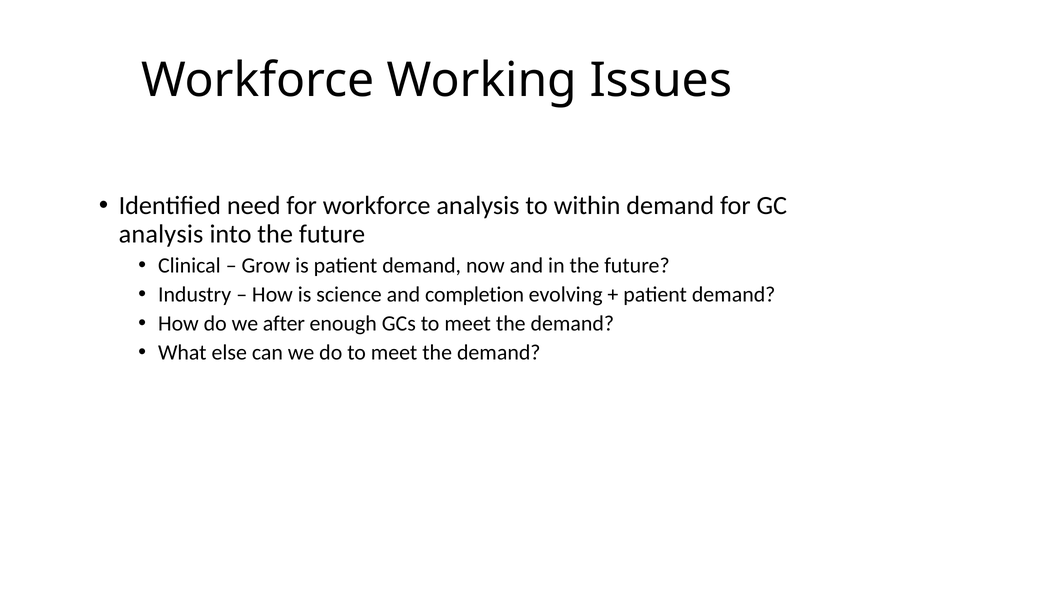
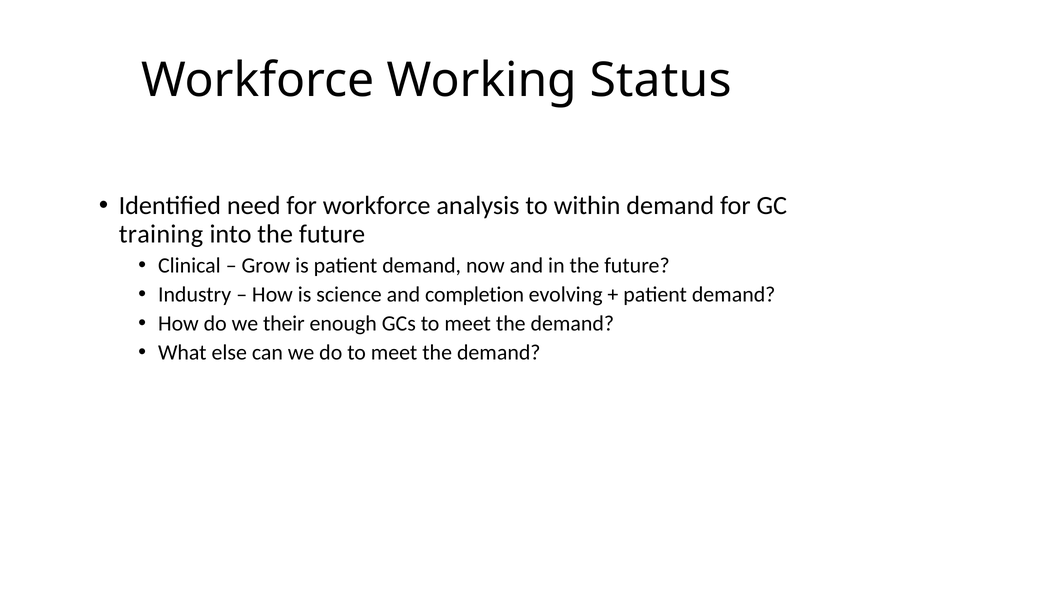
Issues: Issues -> Status (661, 81)
analysis: analysis -> training (161, 234)
after: after -> their (284, 324)
